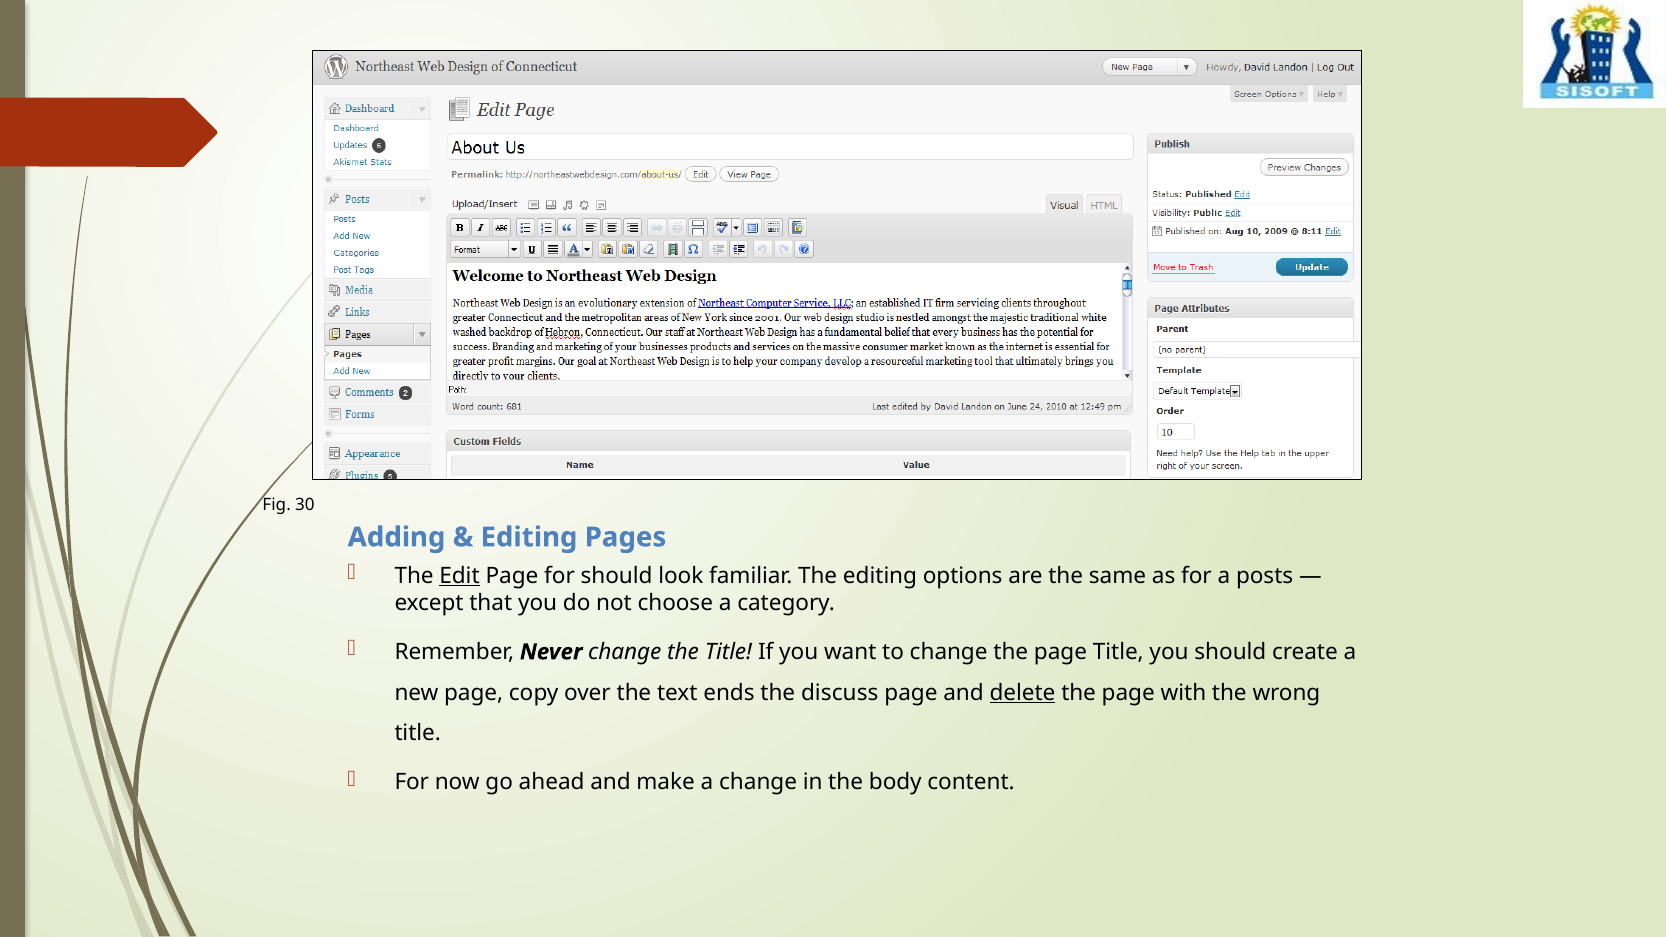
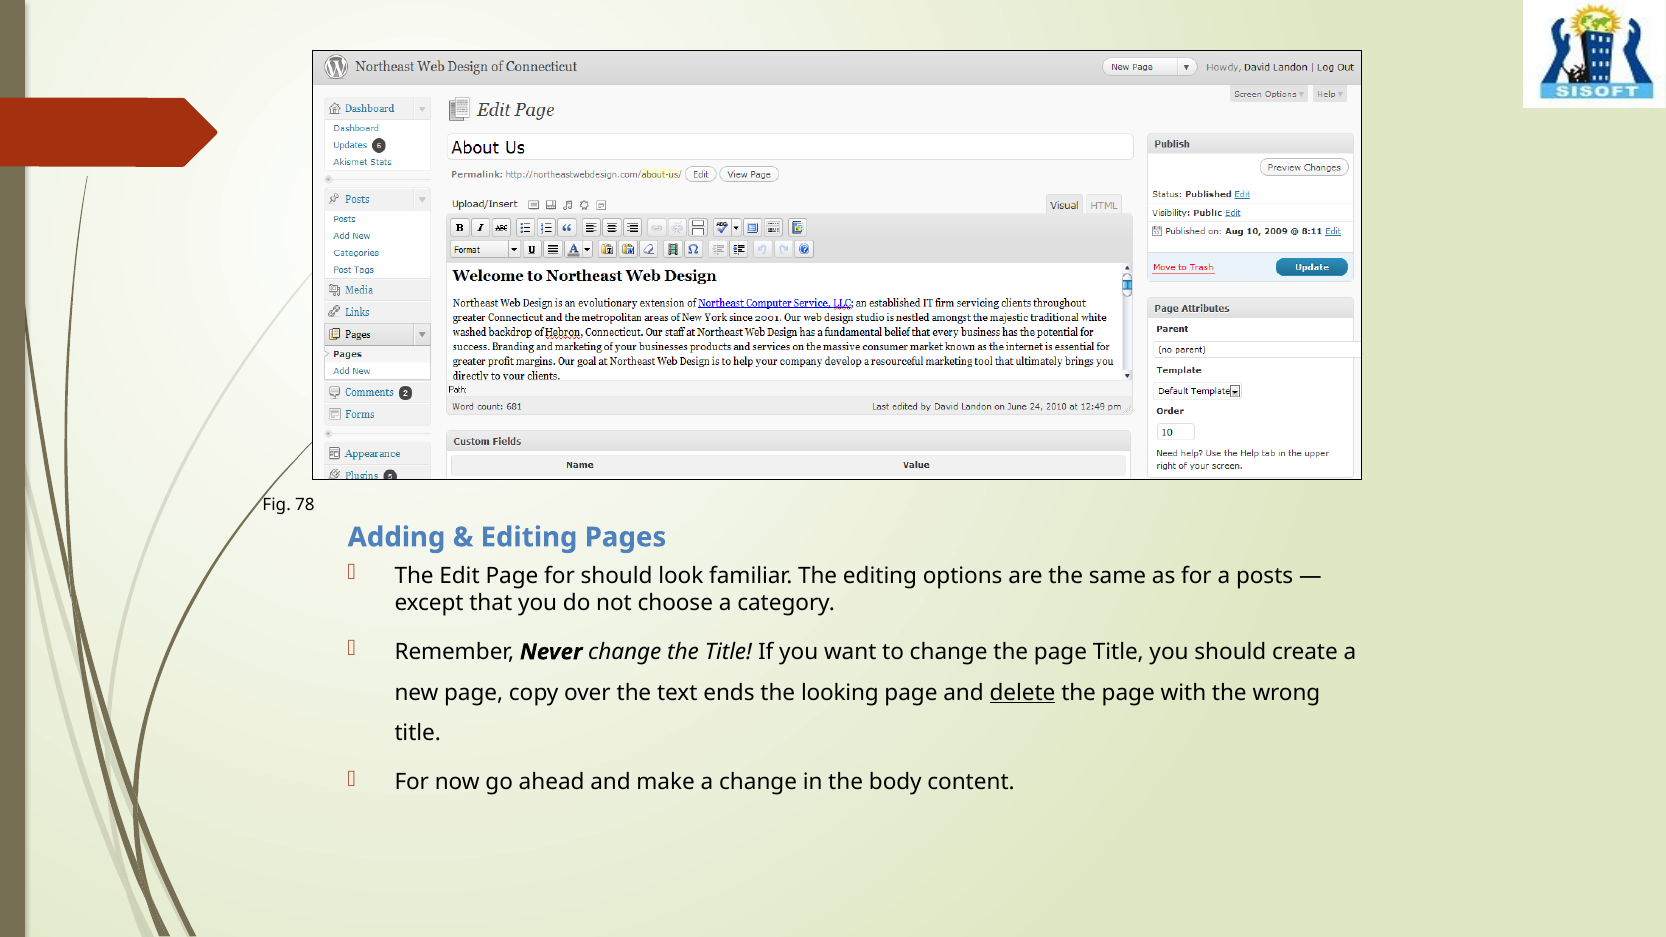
30: 30 -> 78 (305, 505)
Edit underline: present -> none (460, 576)
discuss: discuss -> looking (840, 693)
